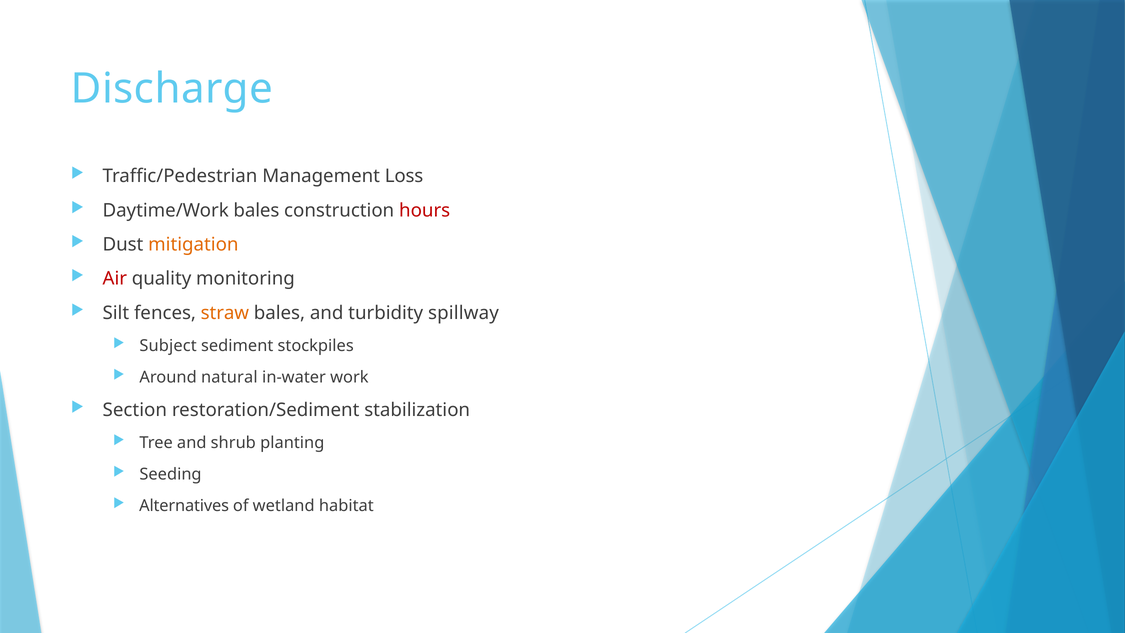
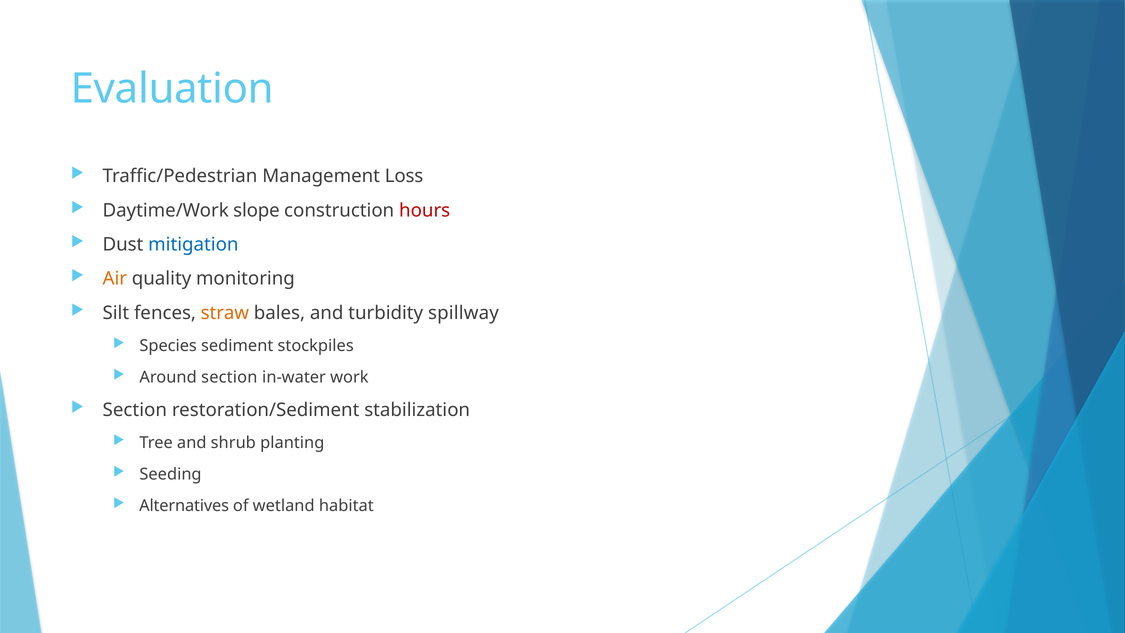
Discharge: Discharge -> Evaluation (172, 89)
Daytime/Work bales: bales -> slope (256, 210)
mitigation colour: orange -> blue (193, 244)
Air colour: red -> orange (115, 279)
Subject: Subject -> Species (168, 346)
Around natural: natural -> section (229, 377)
